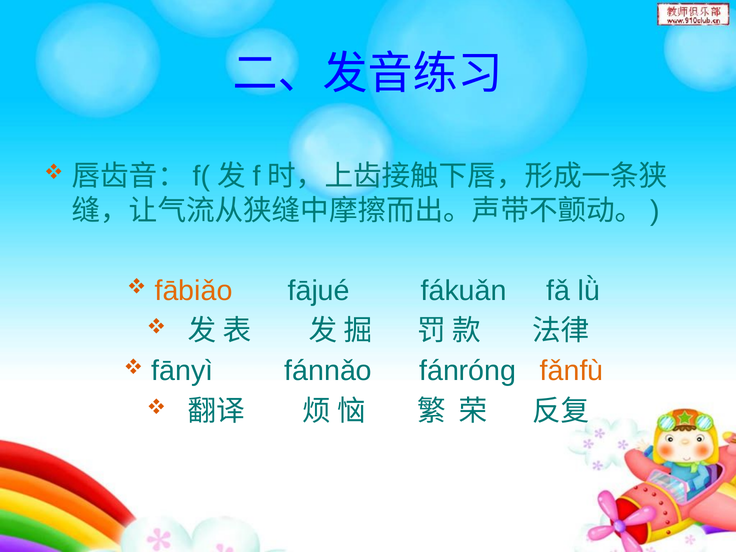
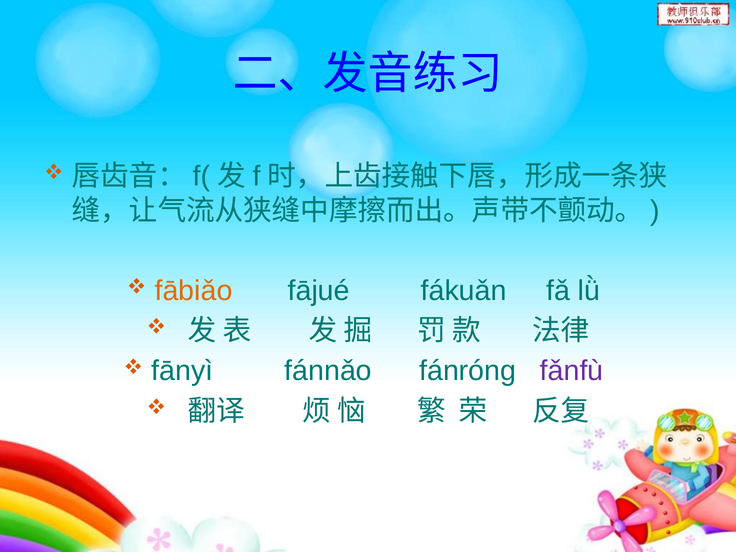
fǎnfù colour: orange -> purple (572, 371)
